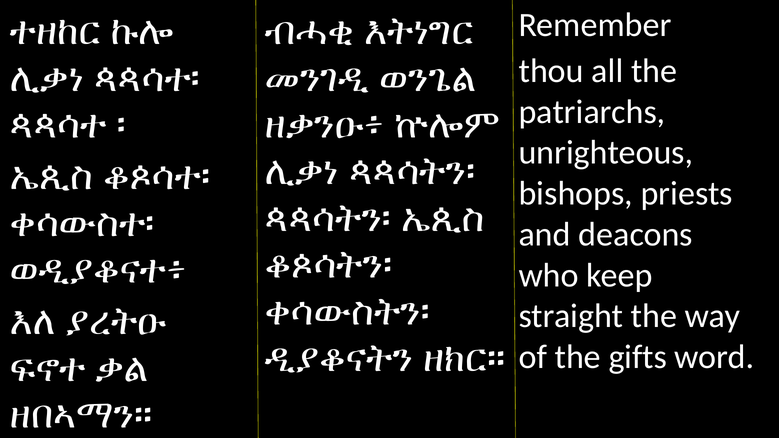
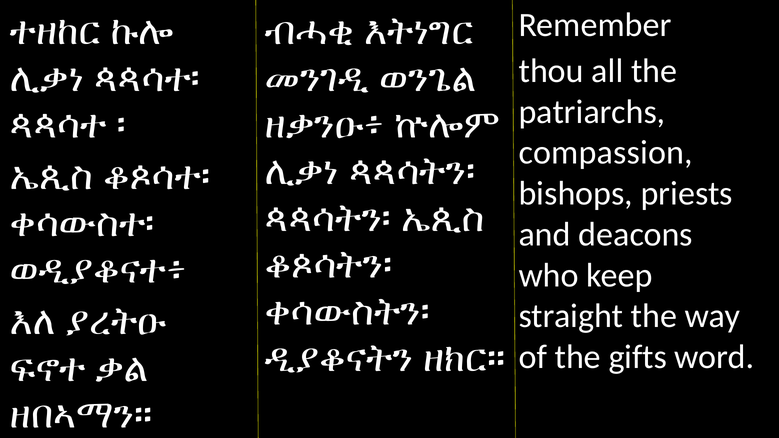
unrighteous: unrighteous -> compassion (606, 153)
